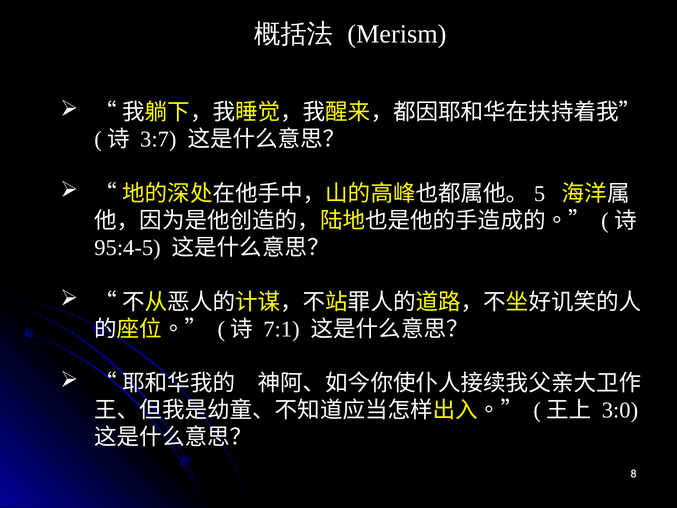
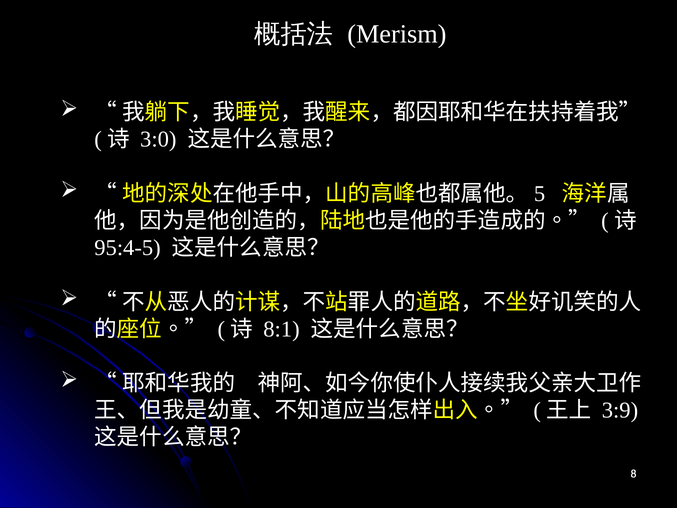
3:7: 3:7 -> 3:0 (158, 139)
7:1: 7:1 -> 8:1 (281, 329)
3:0: 3:0 -> 3:9 (620, 410)
